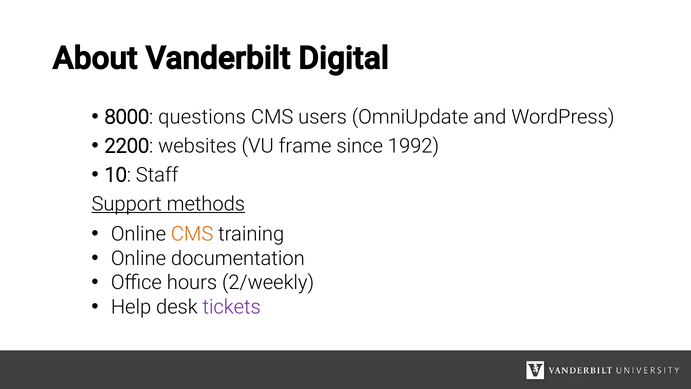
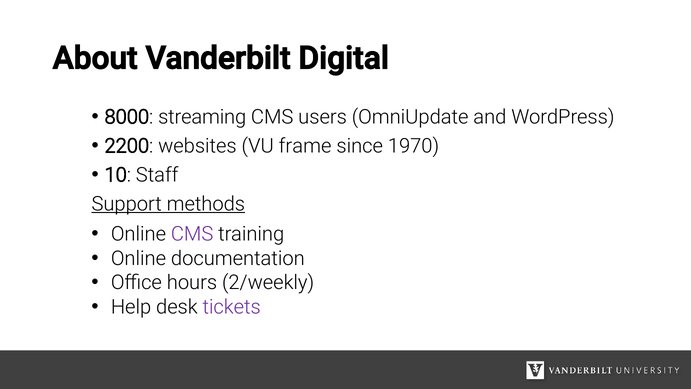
questions: questions -> streaming (202, 117)
1992: 1992 -> 1970 (413, 146)
CMS colour: orange -> purple (192, 234)
